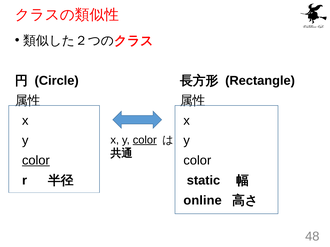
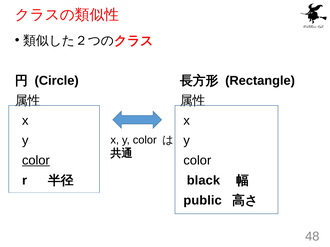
color underline: present -> none (145, 140)
static: static -> black (203, 181)
online: online -> public (203, 201)
